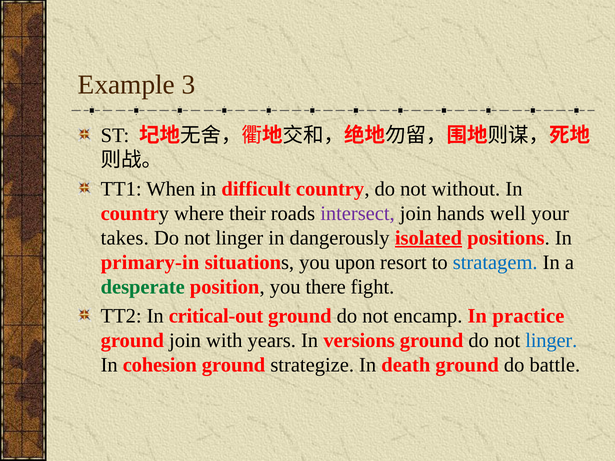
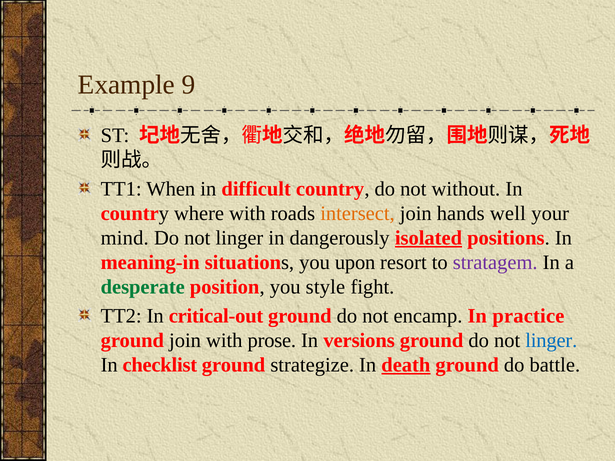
3: 3 -> 9 (189, 85)
where their: their -> with (247, 214)
intersect colour: purple -> orange (357, 214)
takes: takes -> mind (125, 238)
primary-in: primary-in -> meaning-in (150, 263)
stratagem colour: blue -> purple (495, 263)
there: there -> style (325, 287)
years: years -> prose (272, 341)
cohesion: cohesion -> checklist (160, 365)
death underline: none -> present (406, 365)
